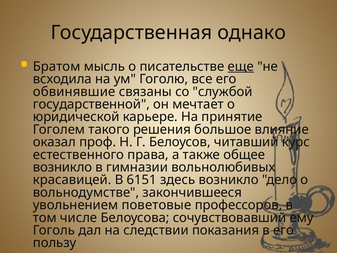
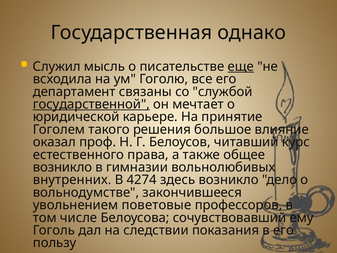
Братом: Братом -> Служил (57, 66)
обвинявшие: обвинявшие -> департамент (74, 92)
государственной underline: none -> present (91, 104)
красавицей: красавицей -> внутренних (72, 180)
6151: 6151 -> 4274 (142, 180)
